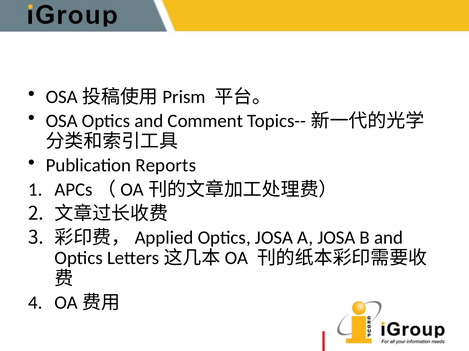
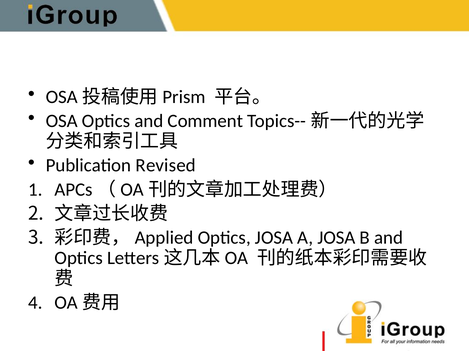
Reports: Reports -> Revised (166, 166)
